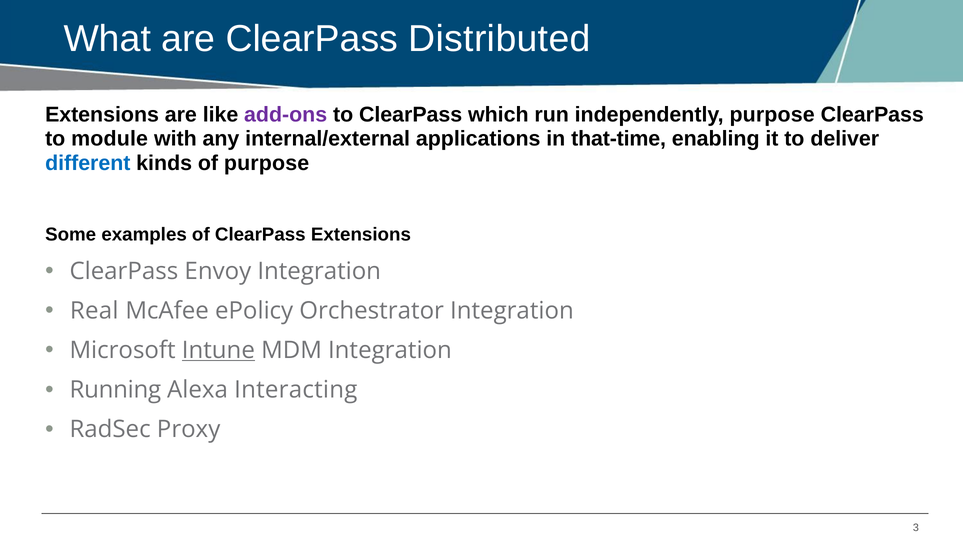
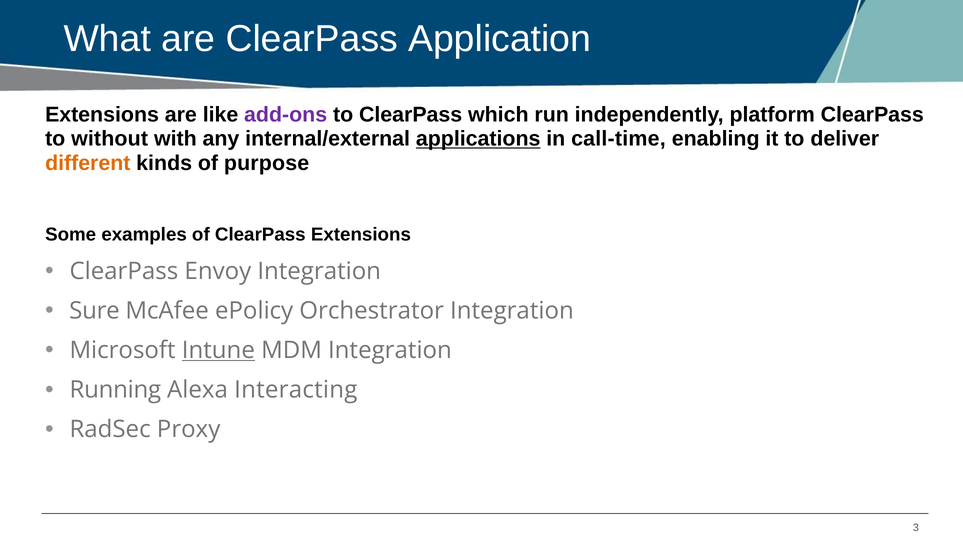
Distributed: Distributed -> Application (500, 39)
independently purpose: purpose -> platform (772, 114)
module: module -> without (110, 139)
applications underline: none -> present (478, 139)
that-time: that-time -> call-time (618, 139)
different colour: blue -> orange (88, 163)
Real: Real -> Sure (94, 310)
